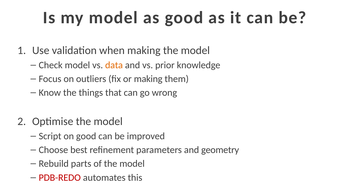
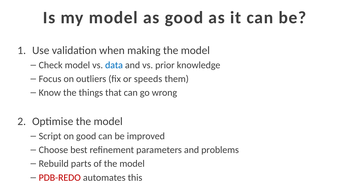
data colour: orange -> blue (114, 65)
or making: making -> speeds (148, 79)
geometry: geometry -> problems (220, 150)
